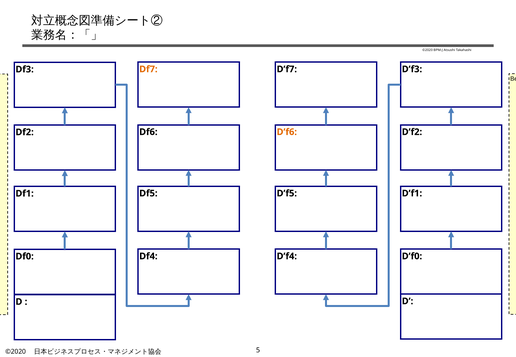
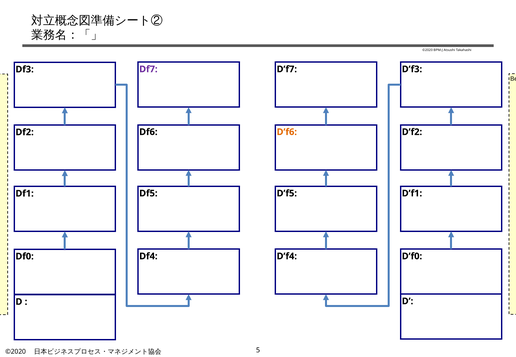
Df7 colour: orange -> purple (148, 69)
